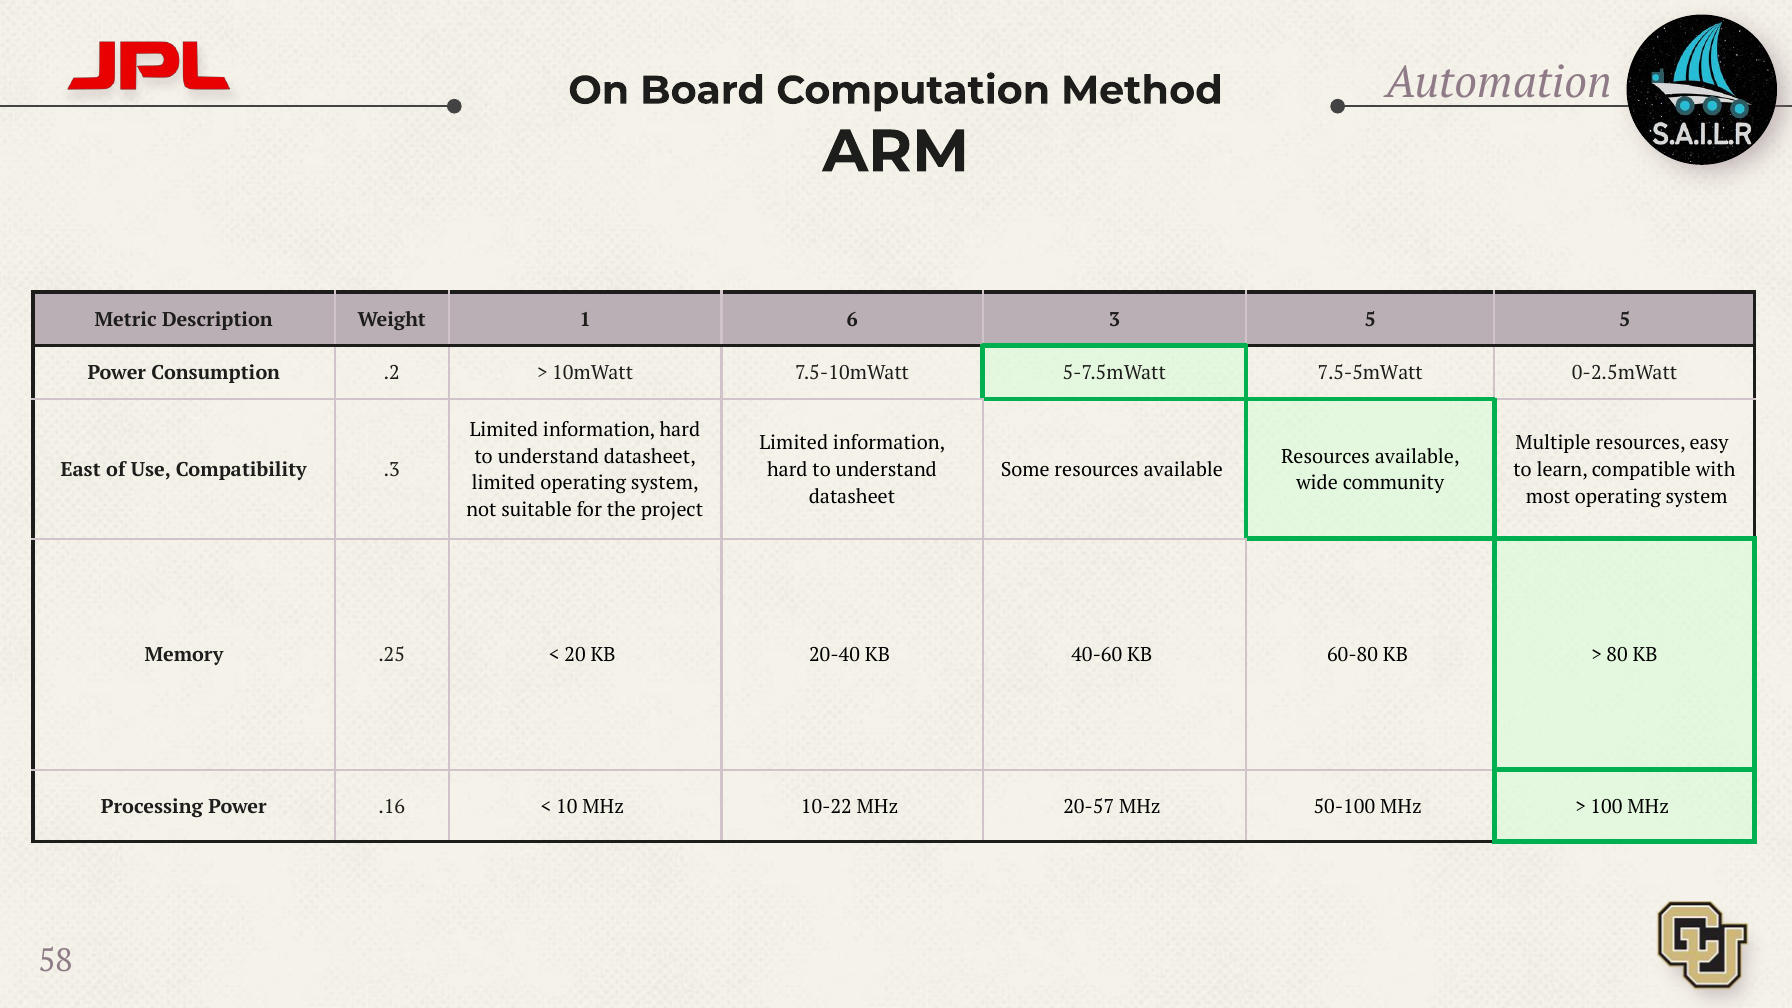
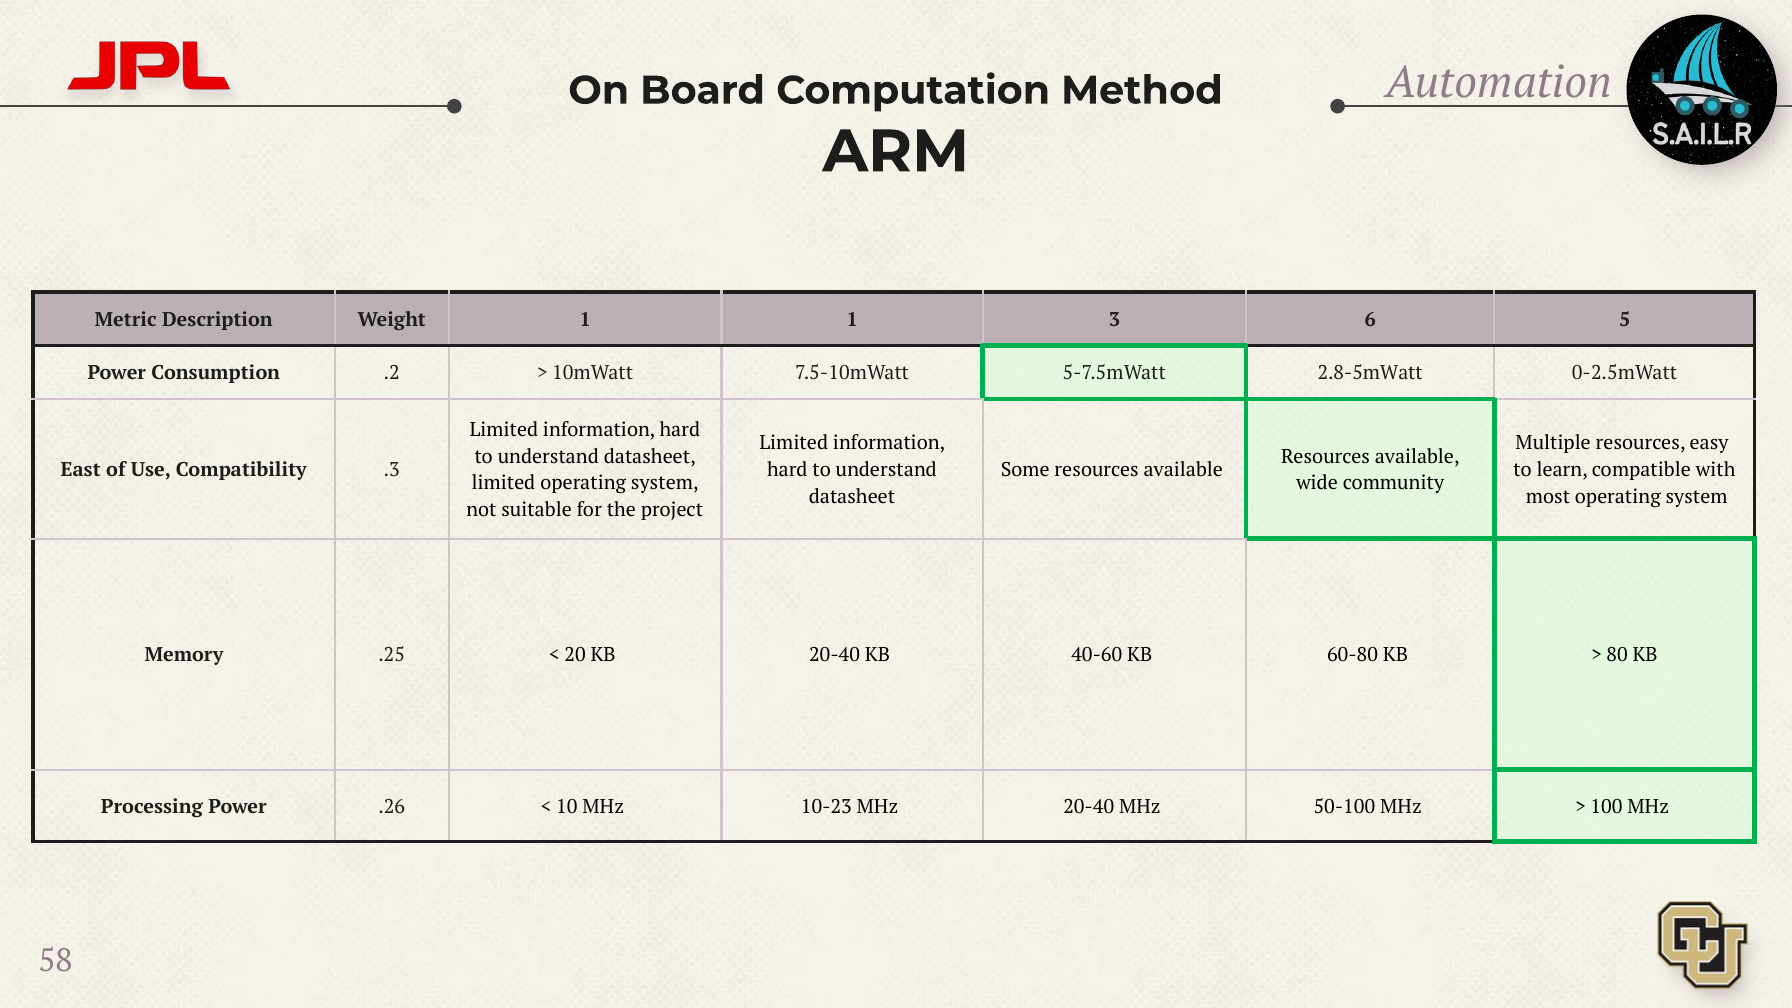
1 6: 6 -> 1 (852, 320)
3 5: 5 -> 6 (1370, 320)
7.5-5mWatt: 7.5-5mWatt -> 2.8-5mWatt (1370, 373)
.16: .16 -> .26 (392, 807)
10-22: 10-22 -> 10-23 (826, 807)
MHz 20-57: 20-57 -> 20-40 (1089, 807)
